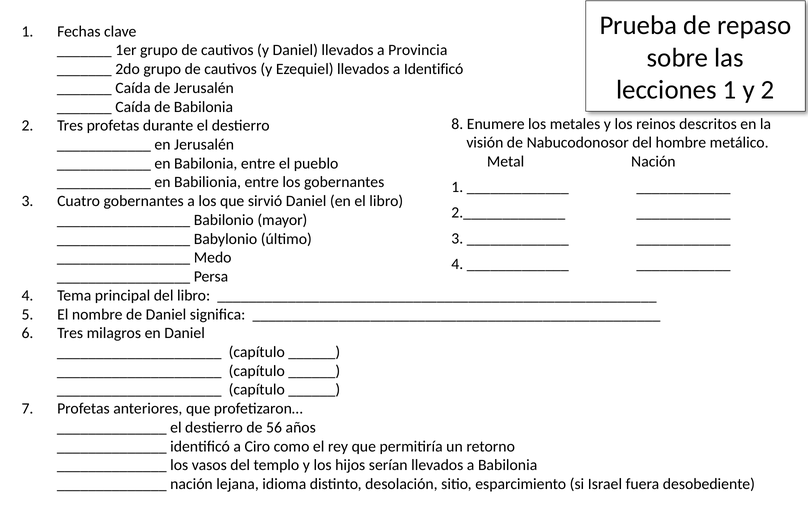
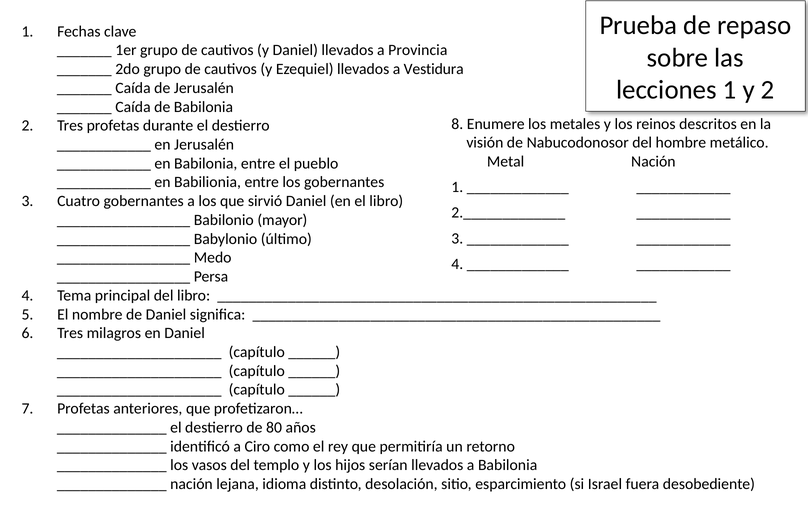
a Identificó: Identificó -> Vestidura (434, 69)
56: 56 -> 80 (274, 428)
